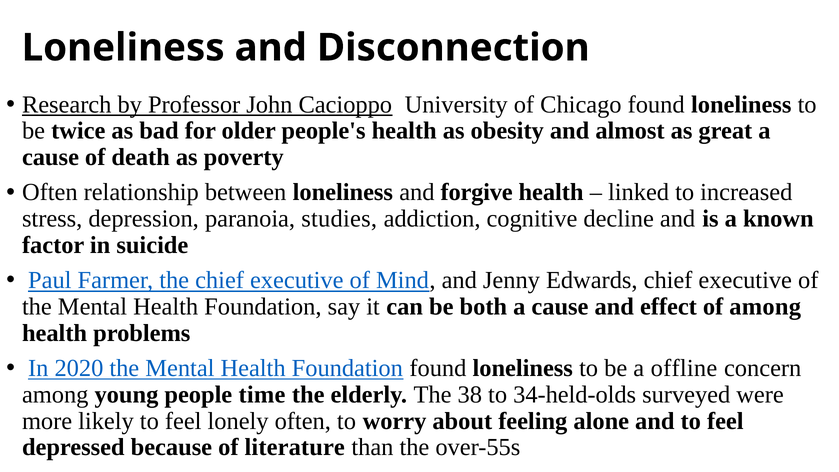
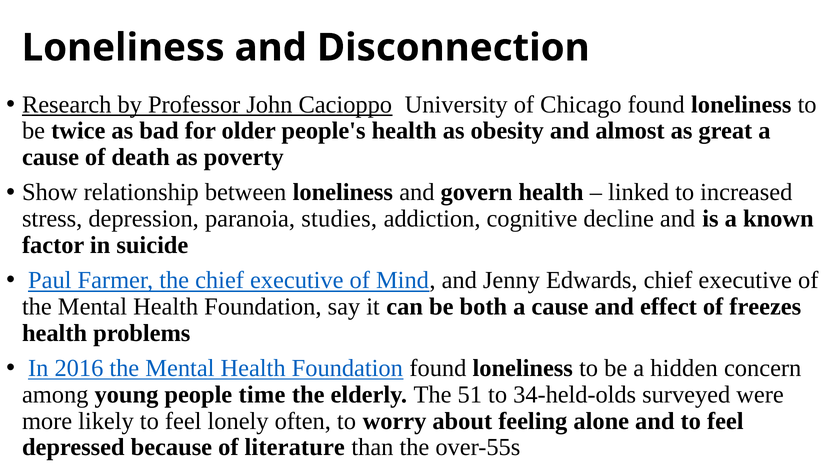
Often: Often -> Show (50, 192)
forgive: forgive -> govern (477, 192)
of among: among -> freezes (765, 307)
2020: 2020 -> 2016 (79, 368)
offline: offline -> hidden (684, 368)
38: 38 -> 51 (470, 395)
